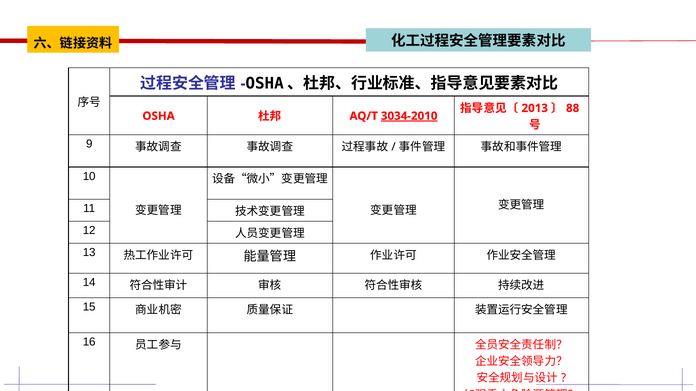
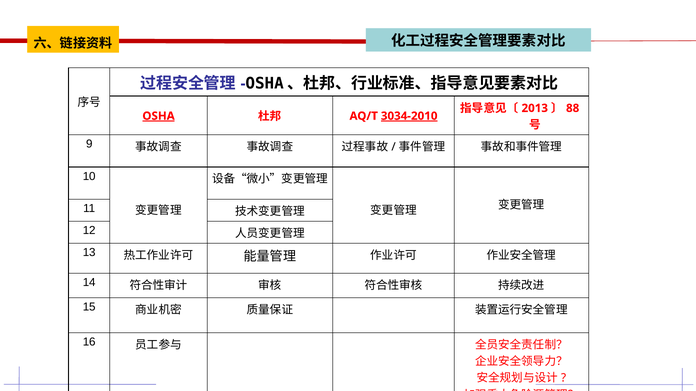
OSHA underline: none -> present (159, 116)
